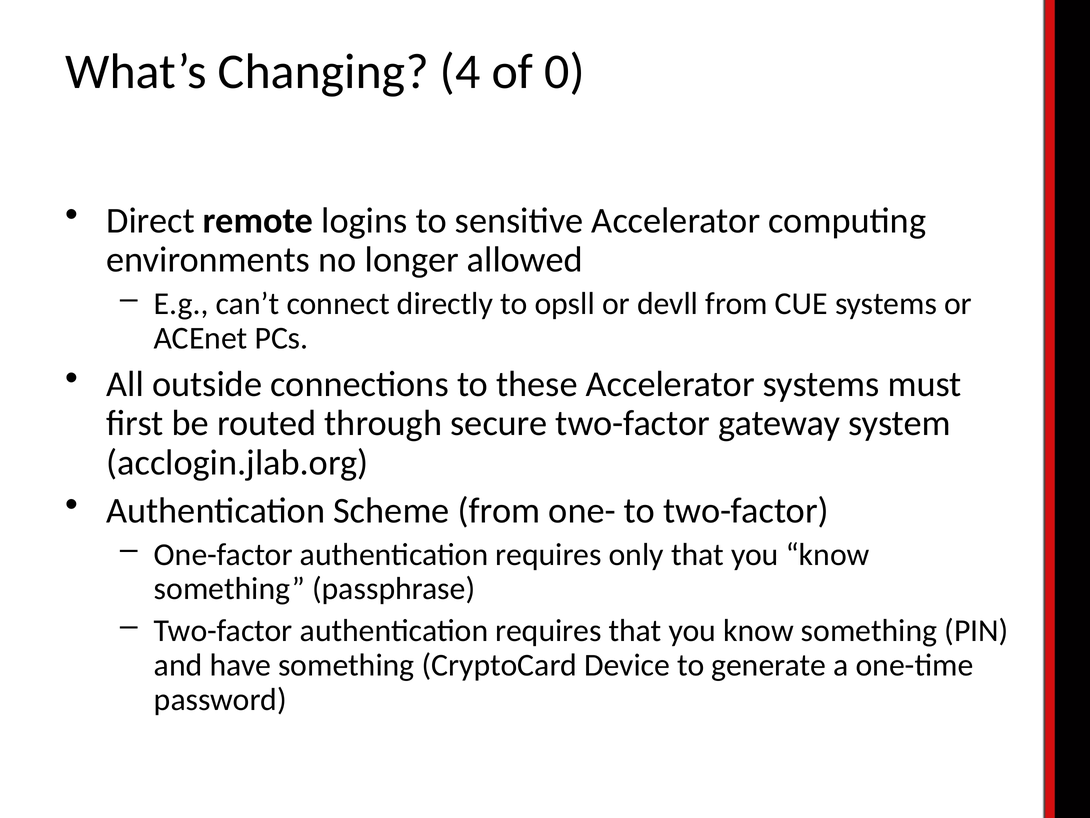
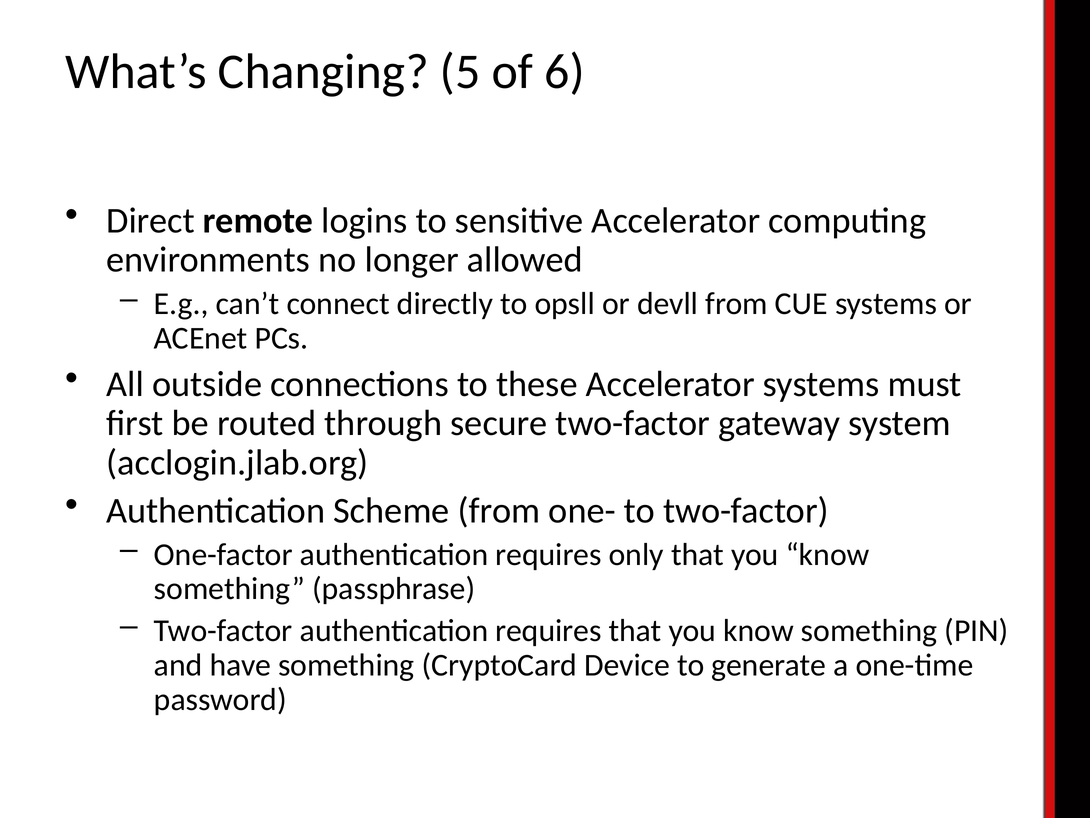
4: 4 -> 5 (460, 72)
0: 0 -> 6 (565, 72)
